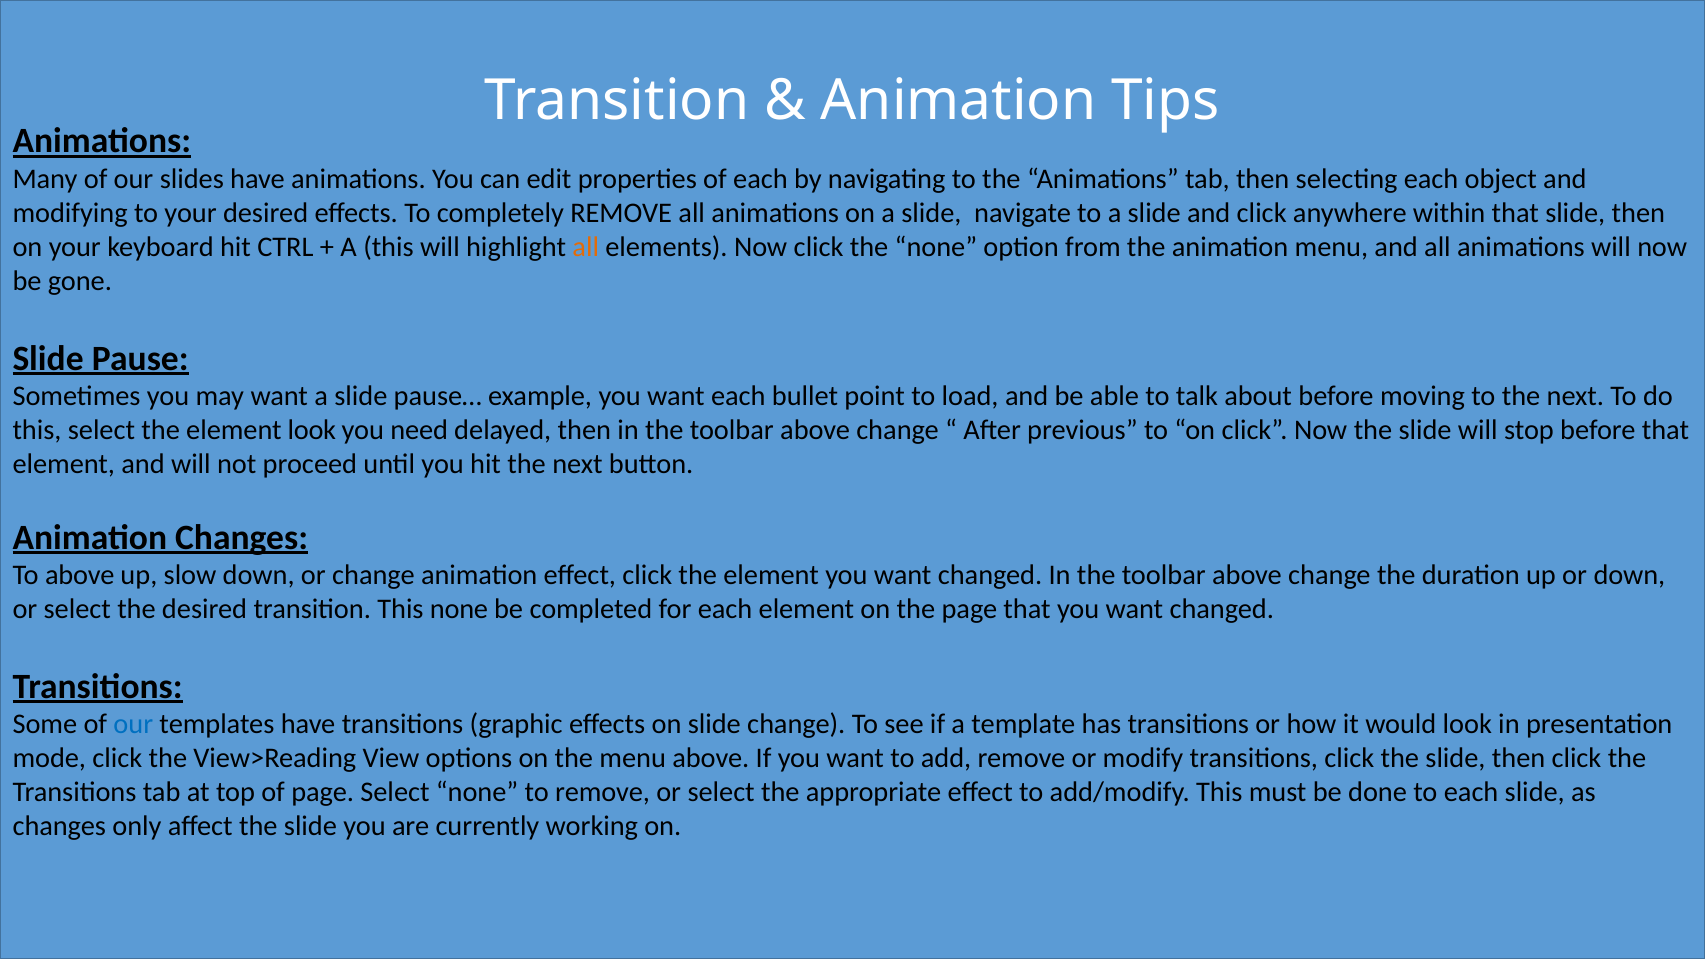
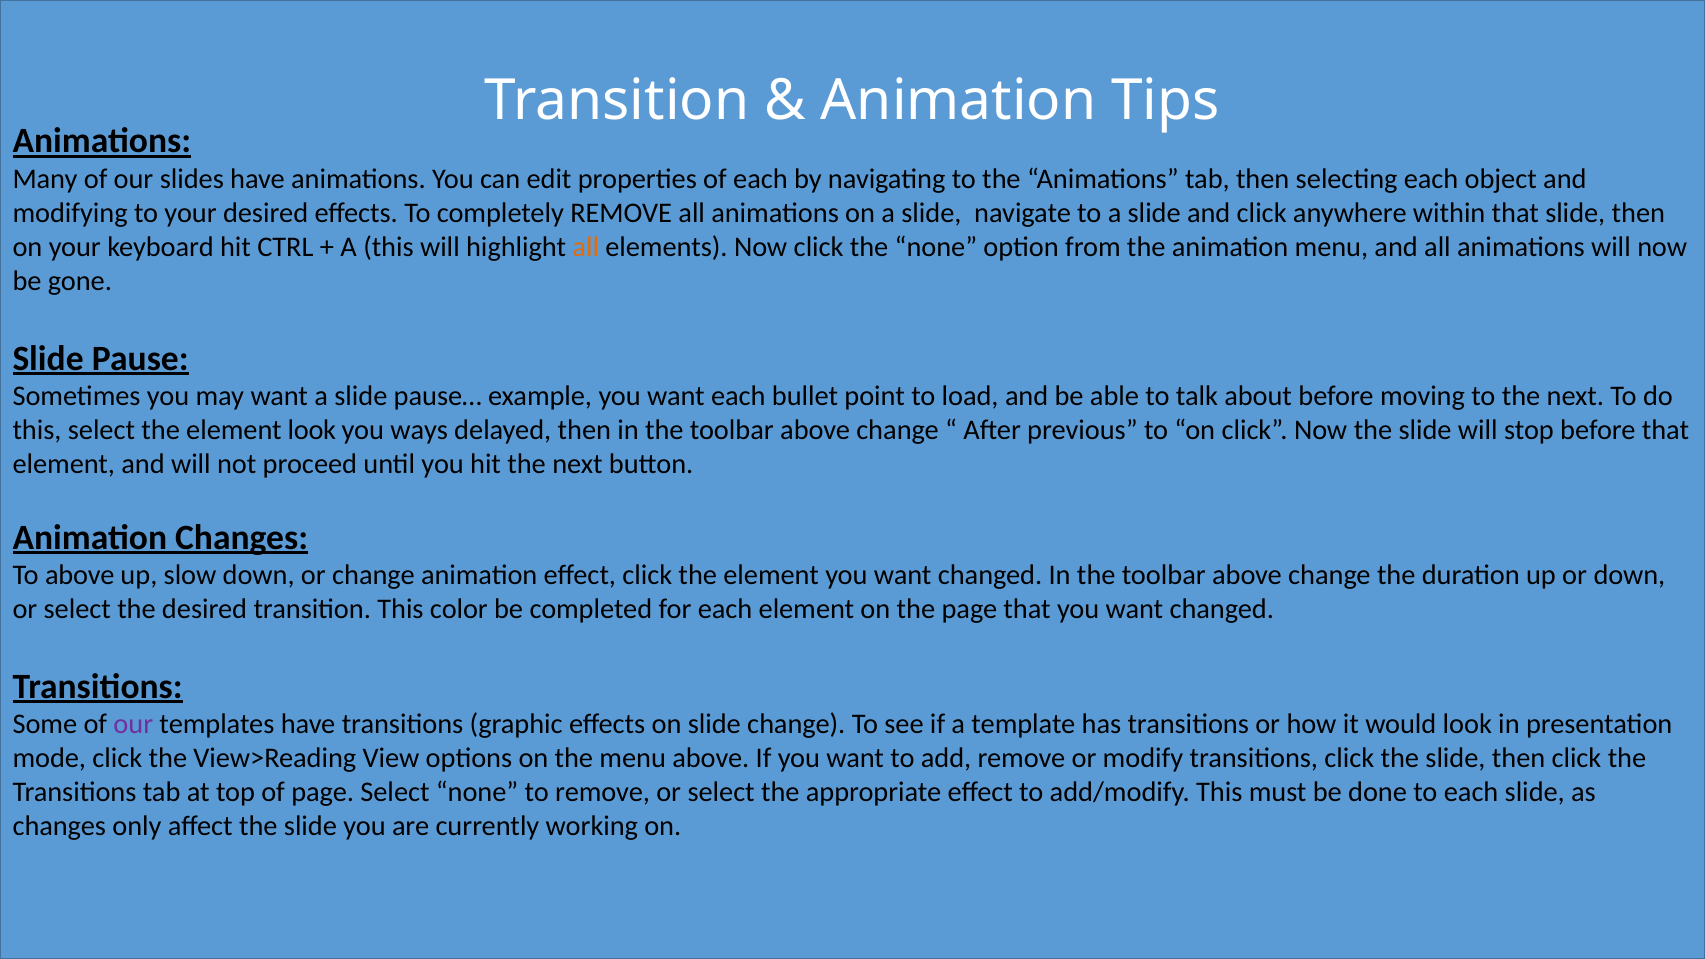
need: need -> ways (419, 430)
This none: none -> color (459, 609)
our colour: blue -> purple (133, 724)
